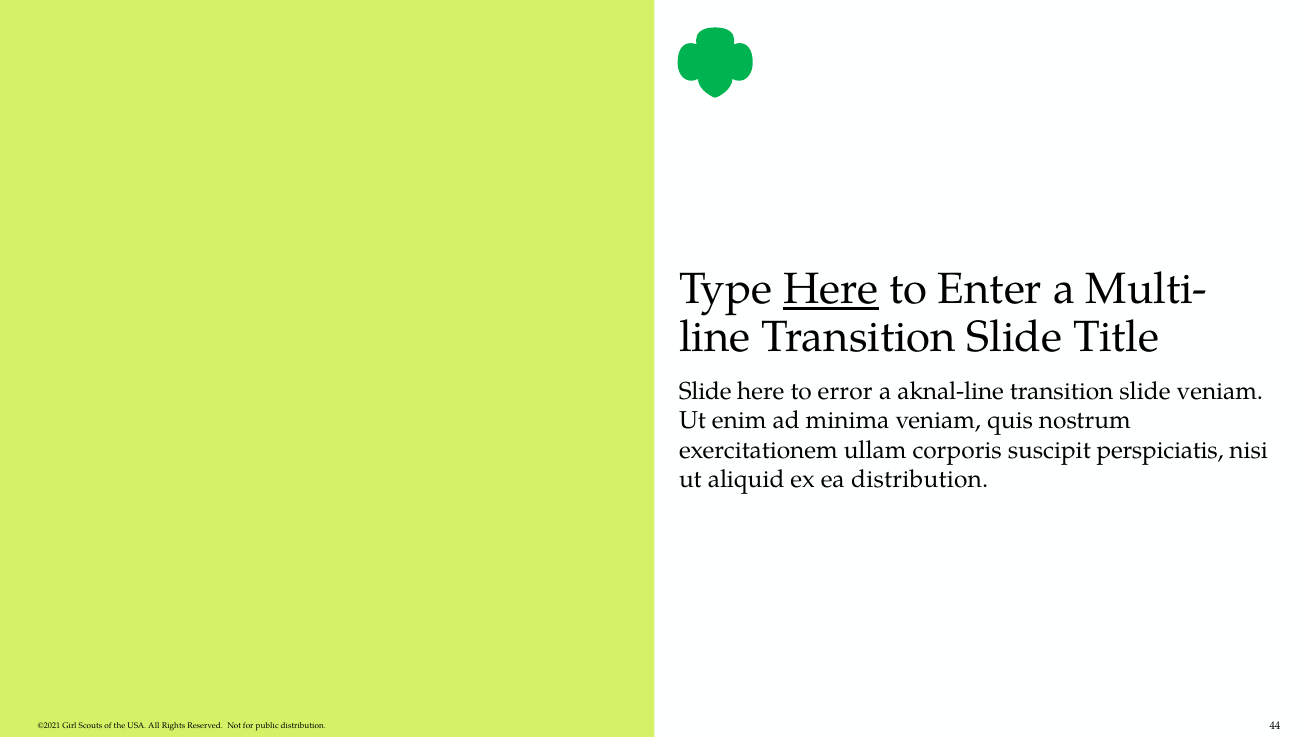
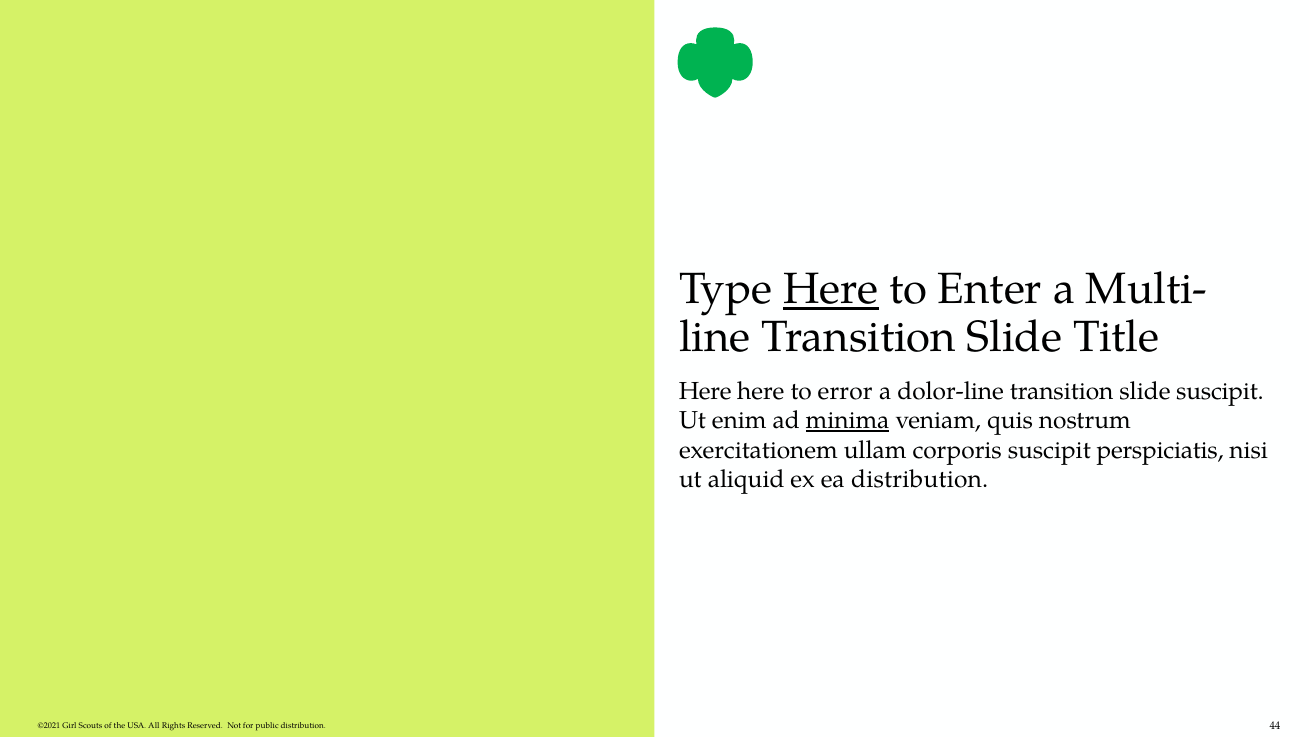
Slide: Slide -> Here (705, 391)
aknal-line: aknal-line -> dolor-line (951, 391)
slide veniam: veniam -> suscipit (1220, 391)
minima underline: none -> present (848, 420)
